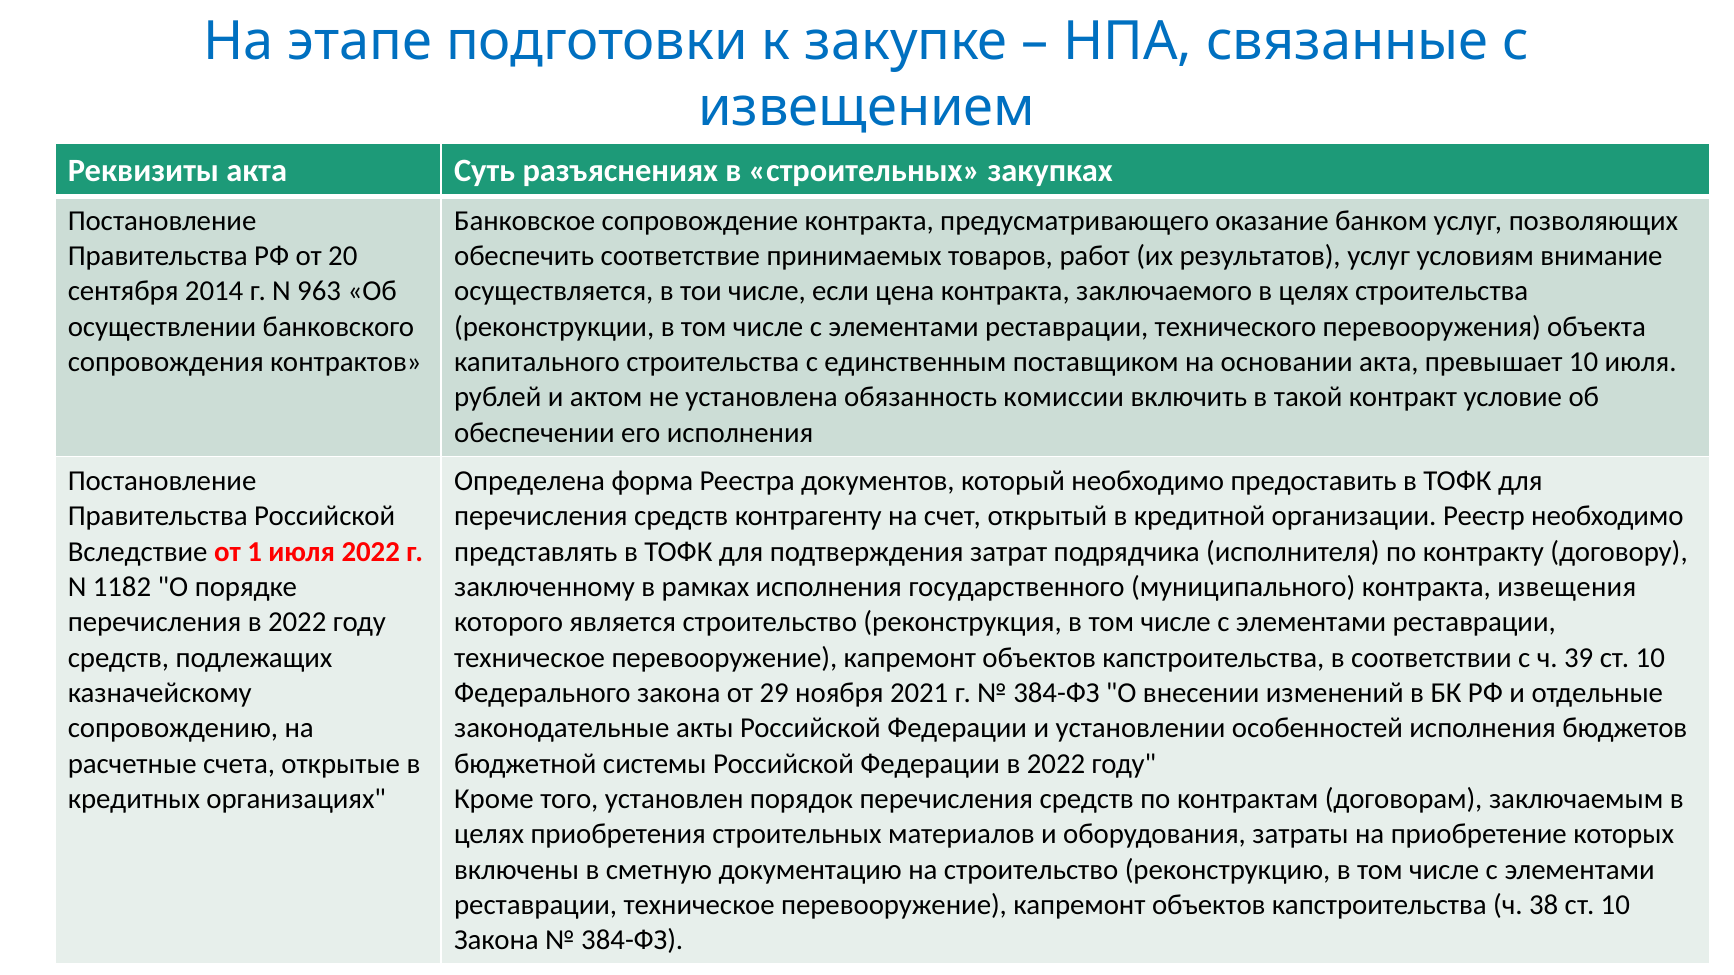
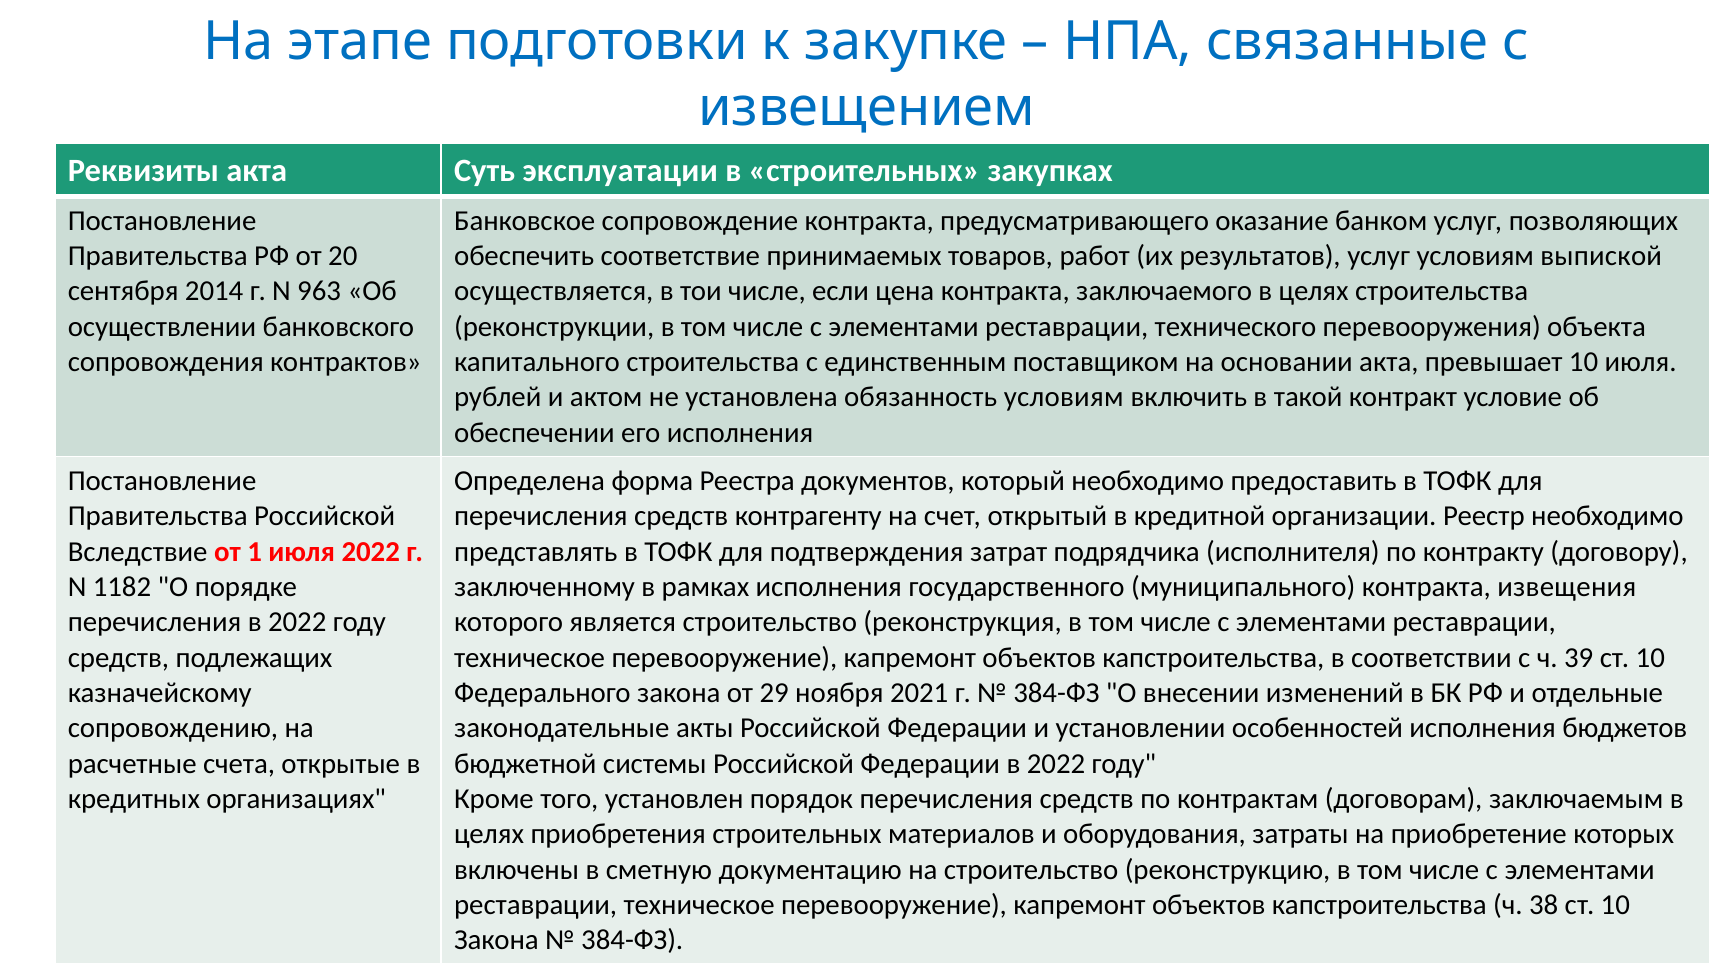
разъяснениях: разъяснениях -> эксплуатации (620, 170)
внимание: внимание -> выпиской (1601, 256)
обязанность комиссии: комиссии -> условиям (1064, 398)
